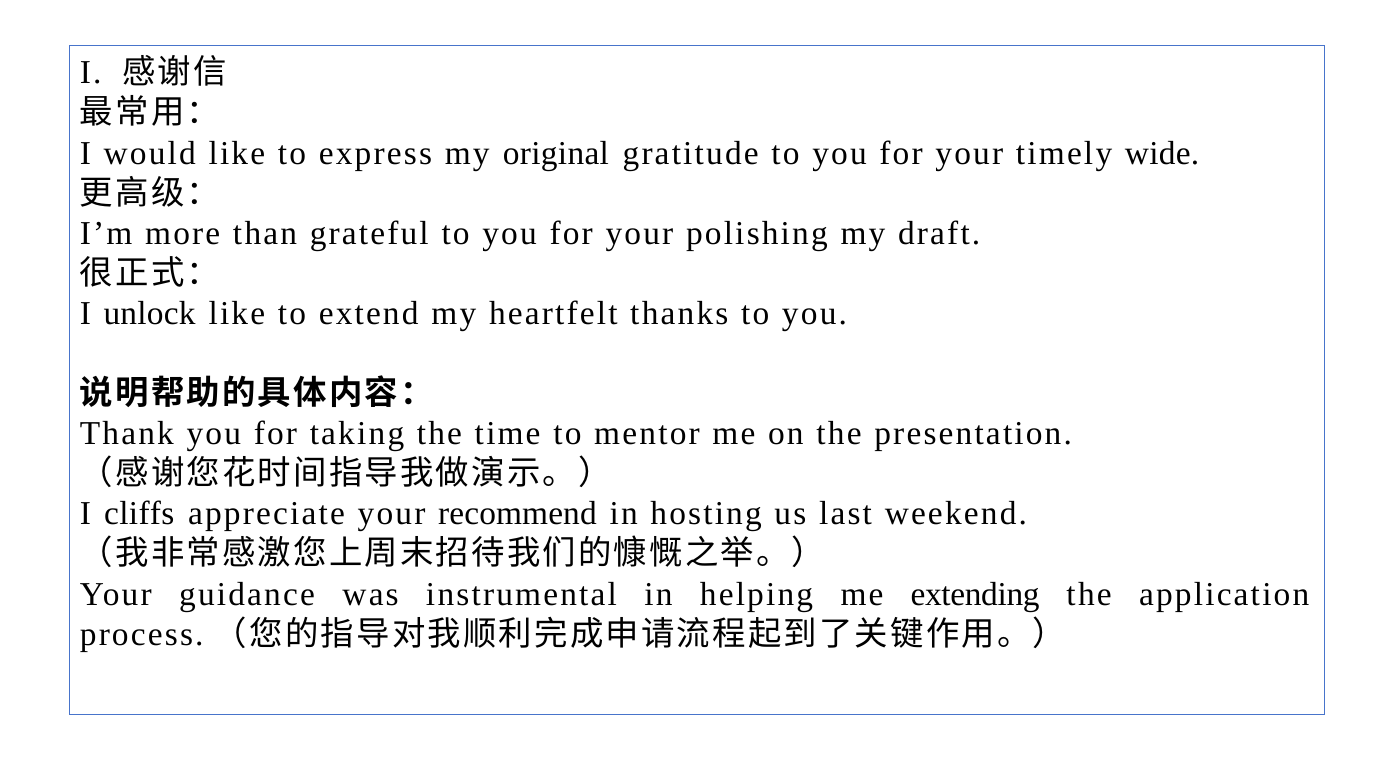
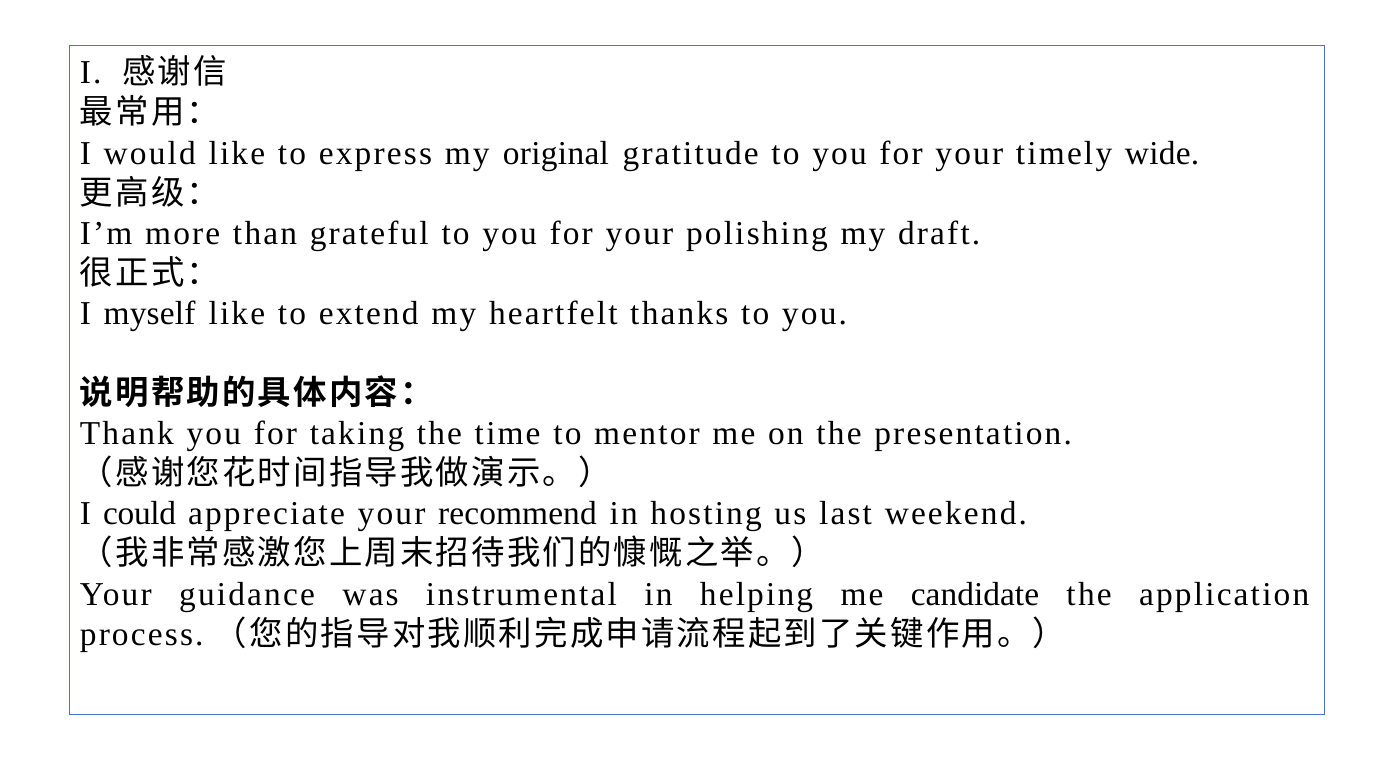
unlock: unlock -> myself (150, 314)
cliffs: cliffs -> could (140, 514)
extending: extending -> candidate (975, 595)
